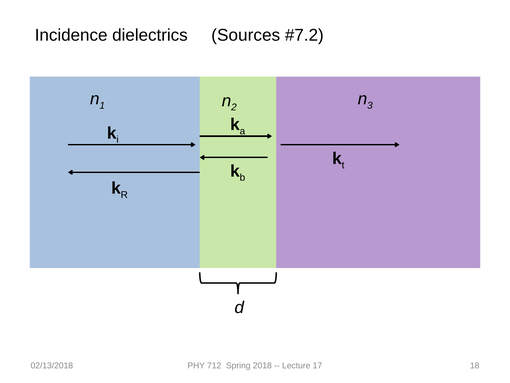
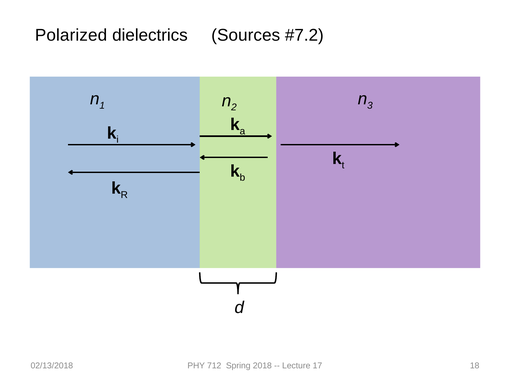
Incidence: Incidence -> Polarized (71, 35)
